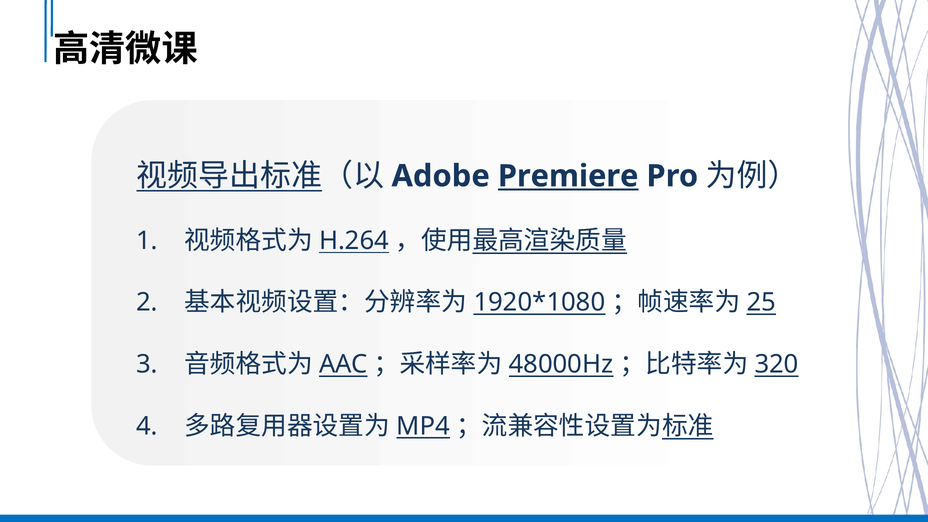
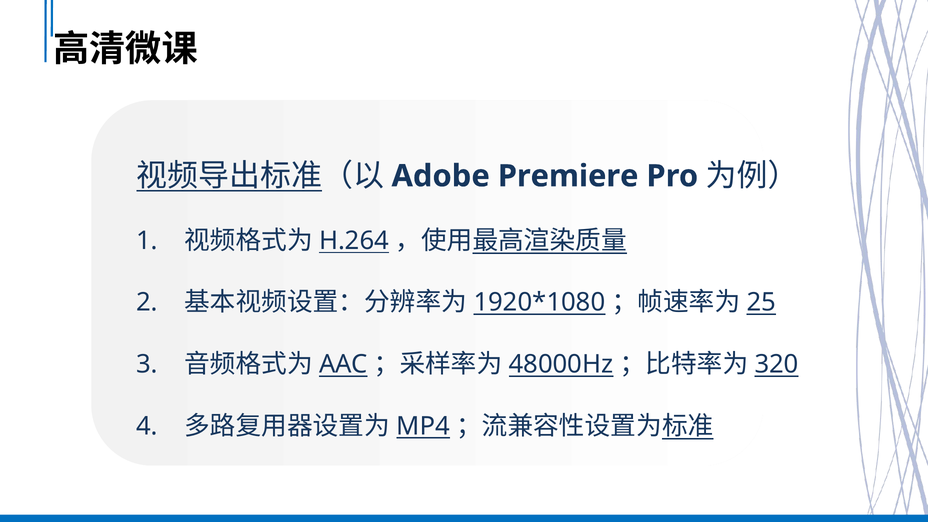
Premiere underline: present -> none (568, 176)
